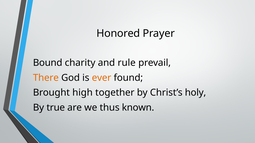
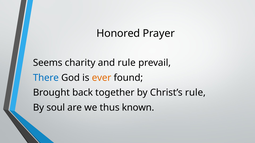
Bound: Bound -> Seems (48, 63)
There colour: orange -> blue (46, 78)
high: high -> back (83, 93)
Christ’s holy: holy -> rule (195, 93)
true: true -> soul (56, 108)
